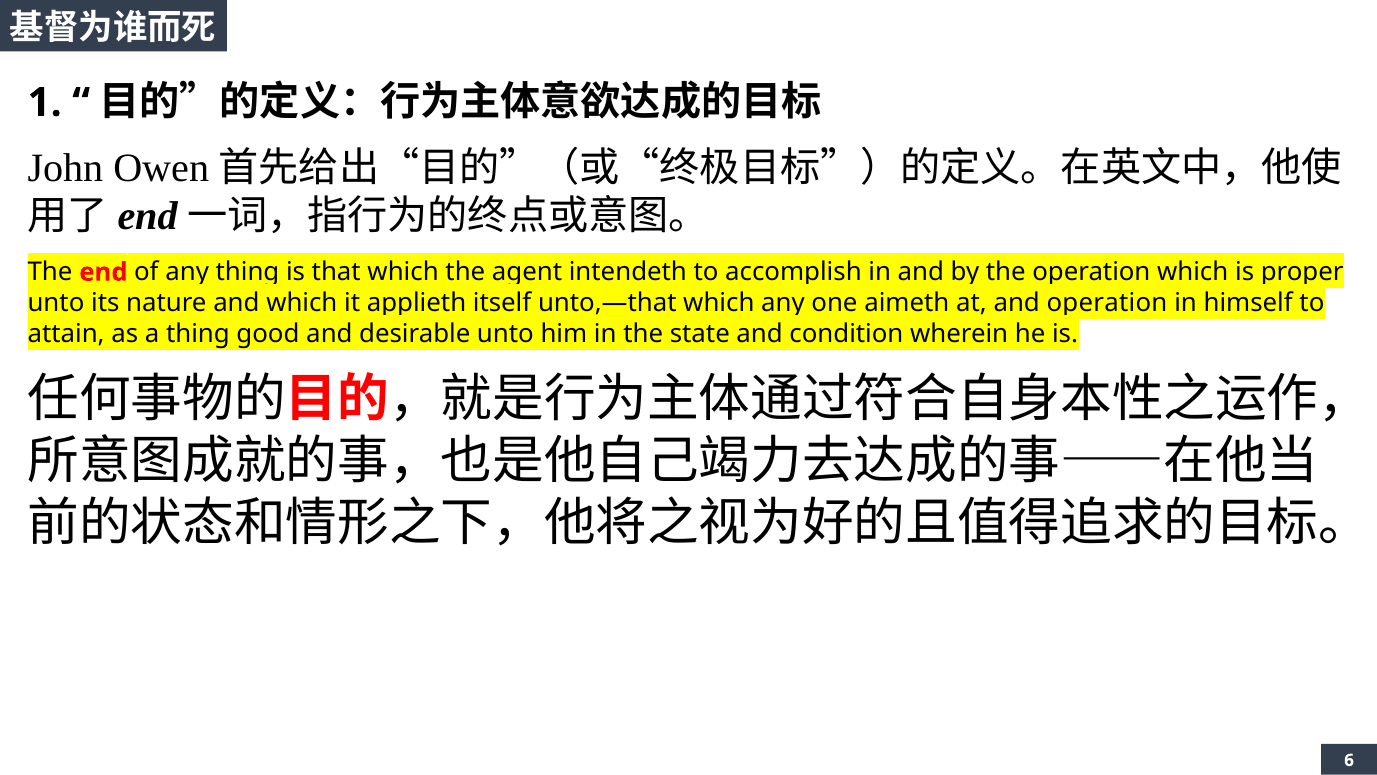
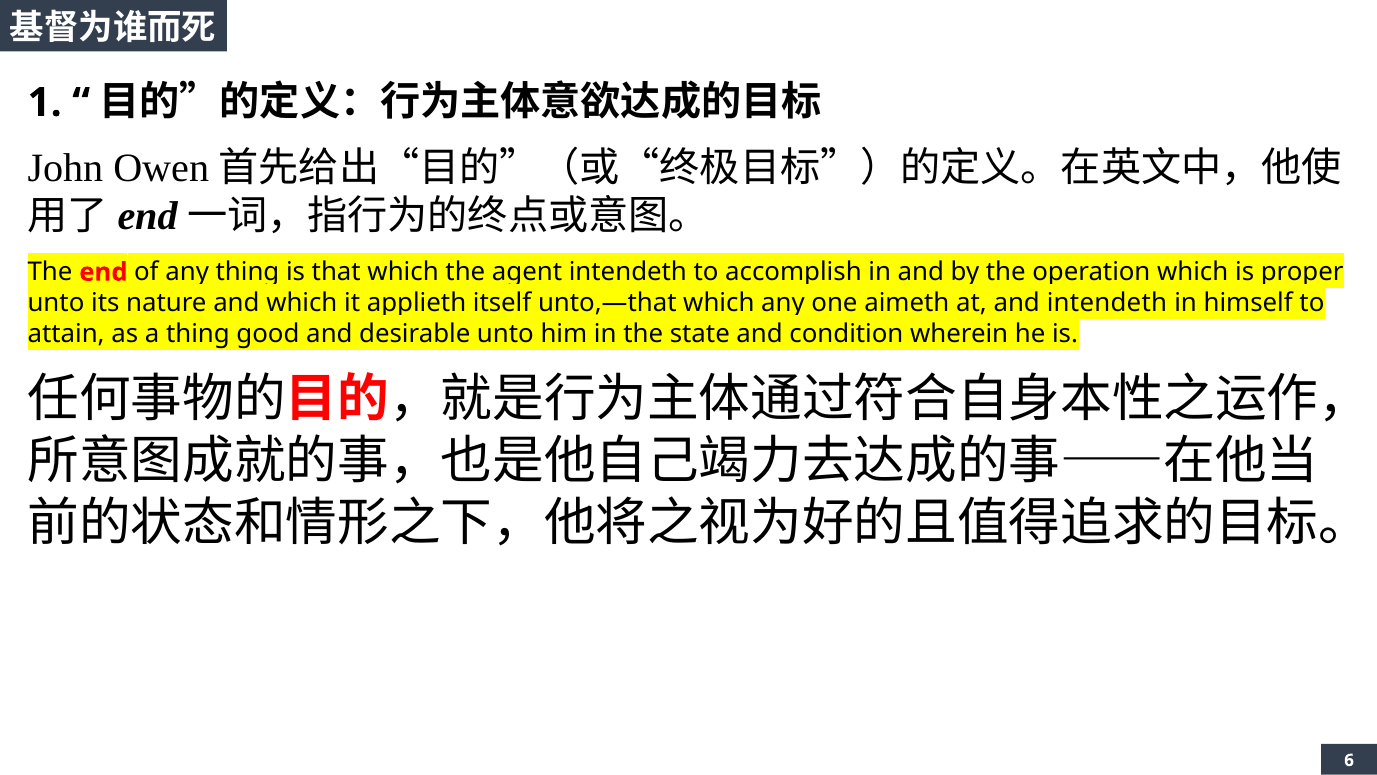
operation: operation -> intendeth (1107, 303)
